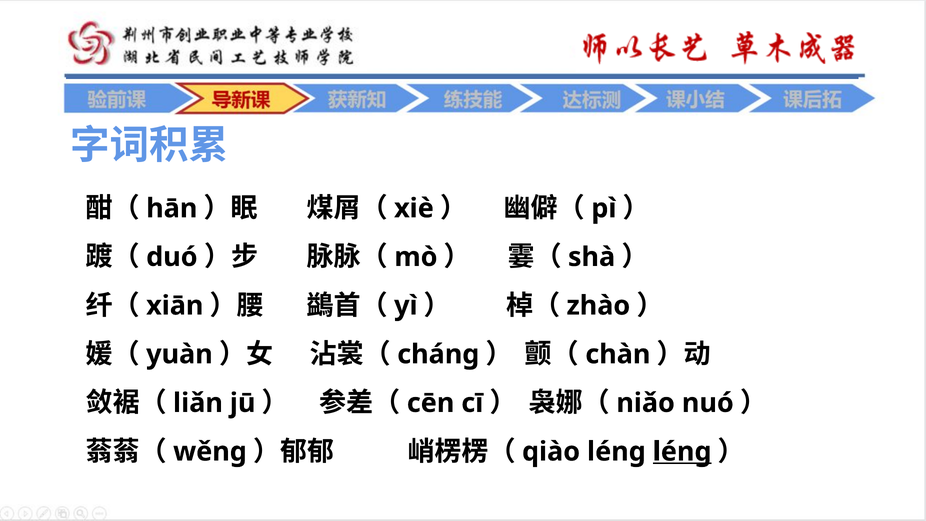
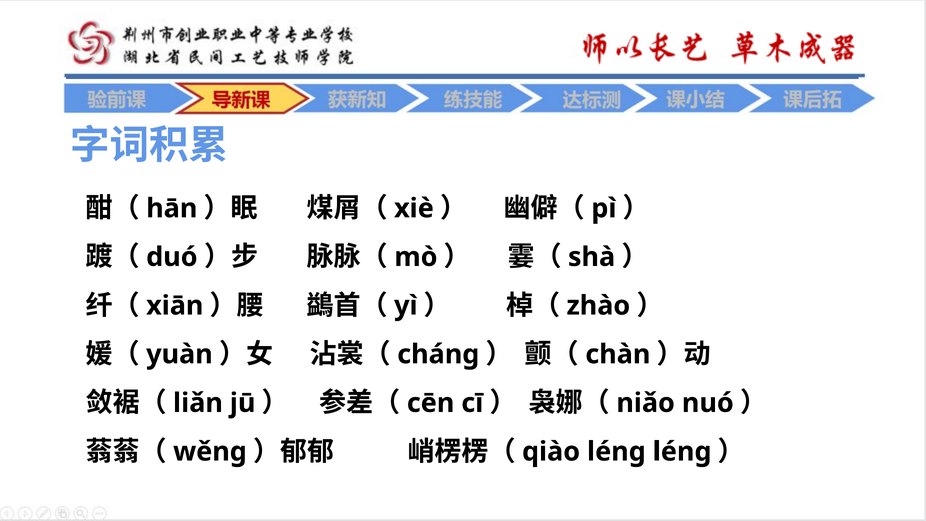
léng underline: present -> none (682, 452)
